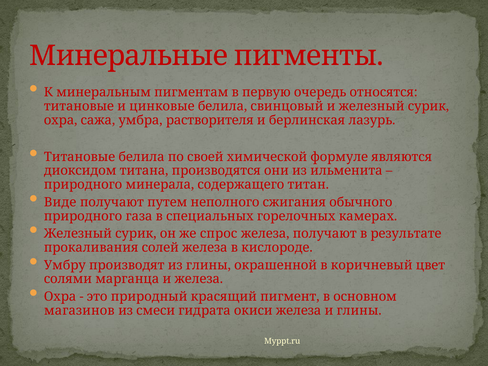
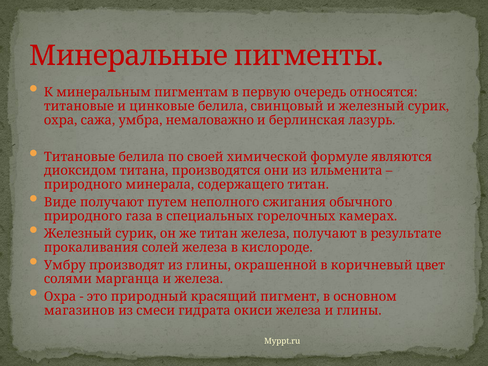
растворителя: растворителя -> немаловажно (210, 120)
же спрос: спрос -> титан (219, 234)
